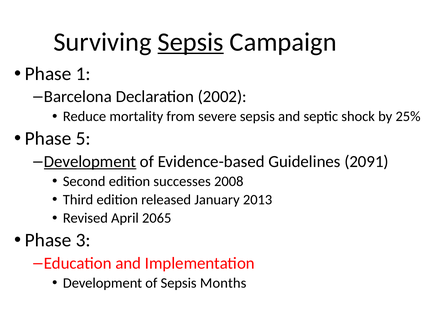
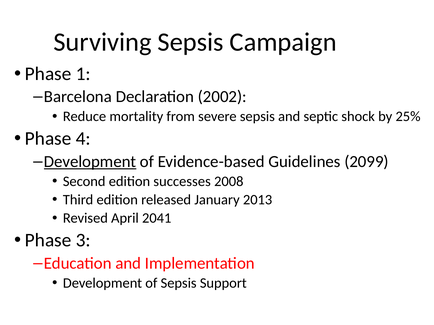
Sepsis underline: present -> none (191, 42)
5: 5 -> 4 (83, 139)
2091: 2091 -> 2099 (367, 162)
2065: 2065 -> 2041 (157, 219)
Months: Months -> Support (223, 283)
